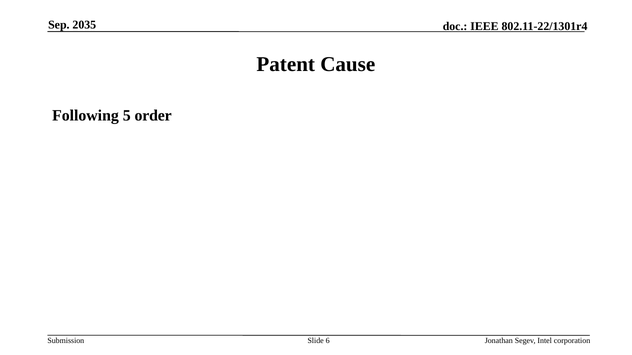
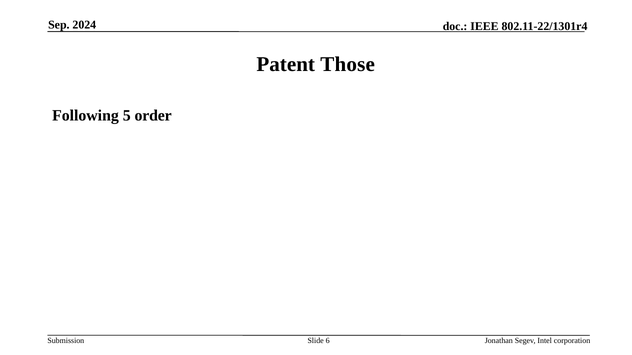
2035: 2035 -> 2024 (84, 25)
Cause: Cause -> Those (348, 65)
